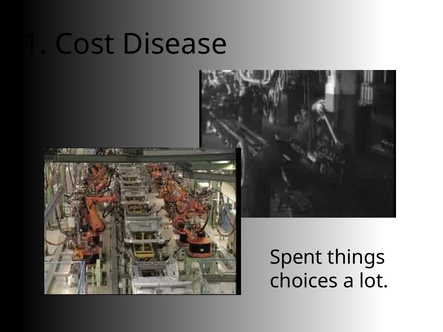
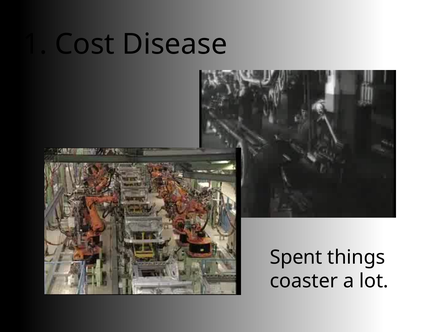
choices: choices -> coaster (304, 281)
